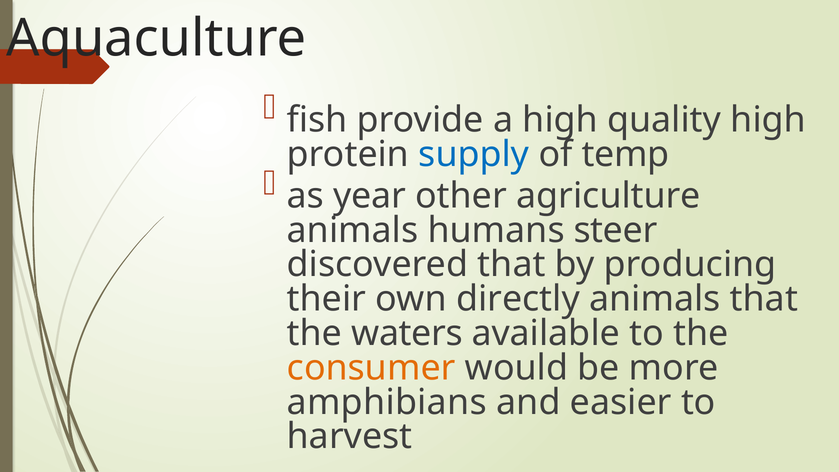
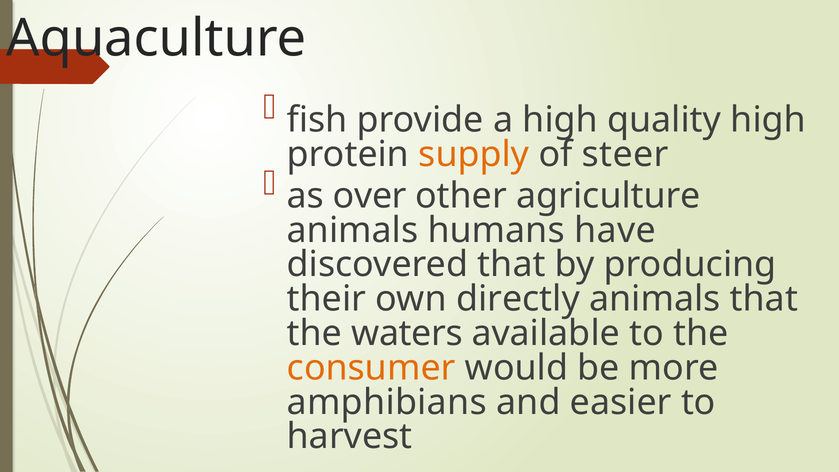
supply colour: blue -> orange (474, 154)
temp: temp -> steer (625, 154)
year: year -> over (370, 196)
steer: steer -> have (615, 230)
